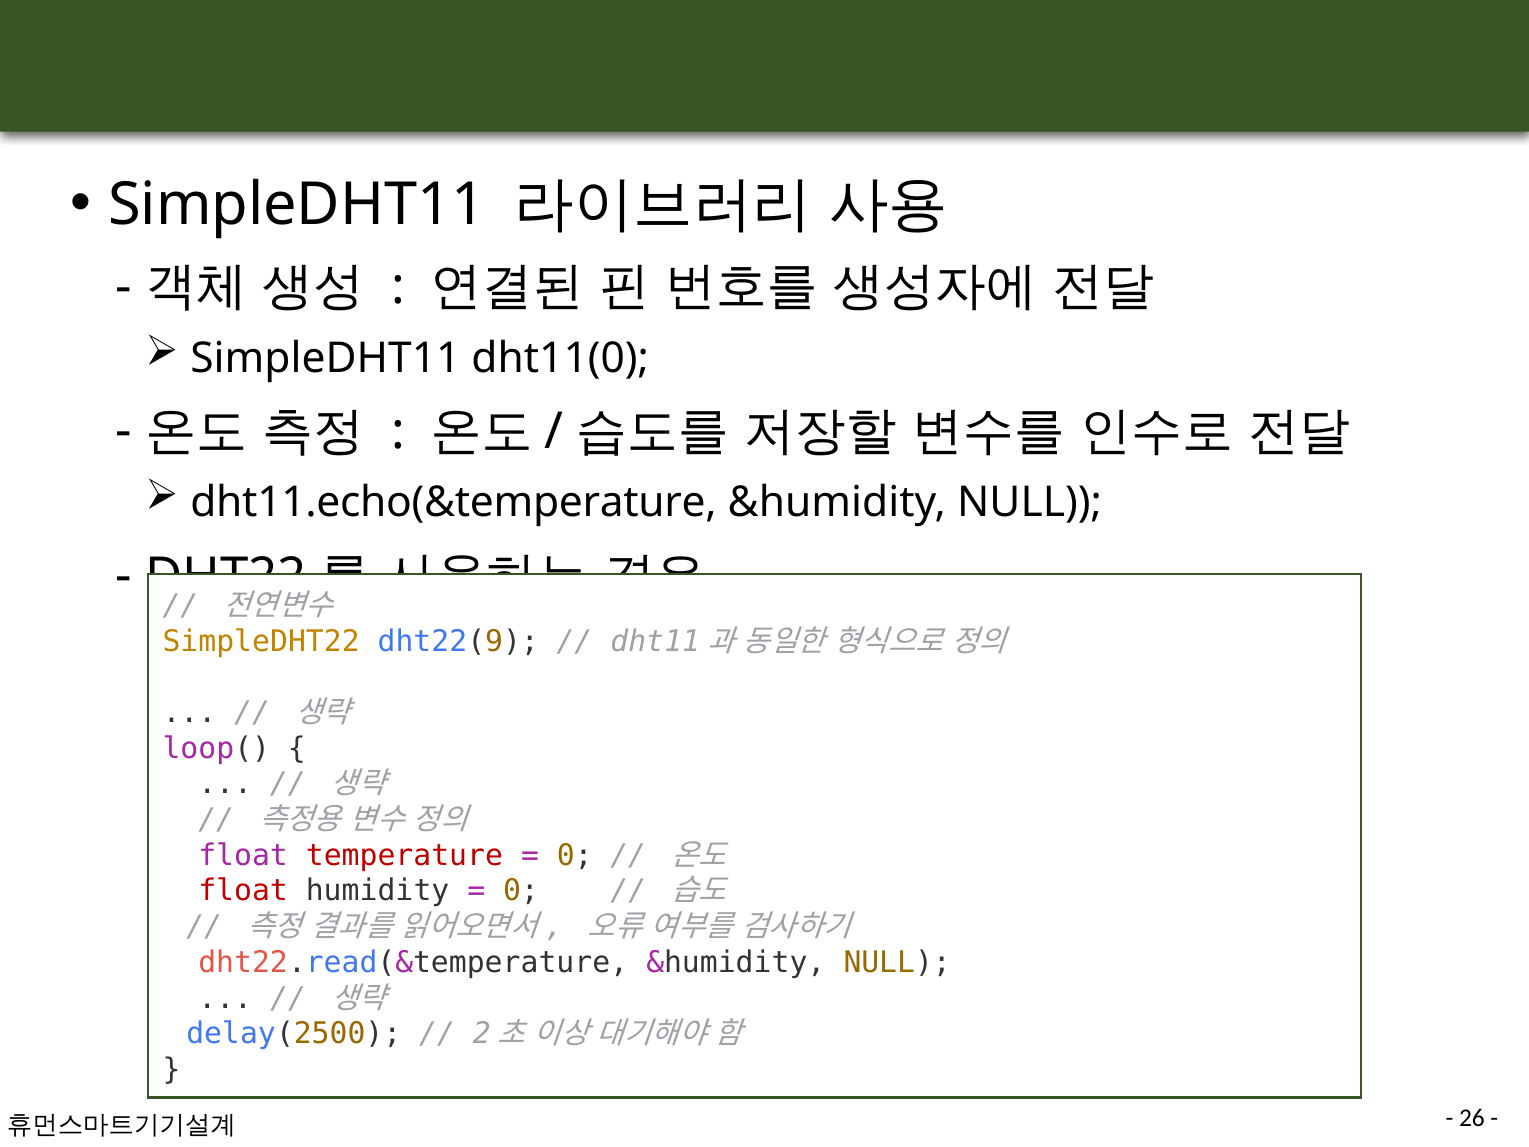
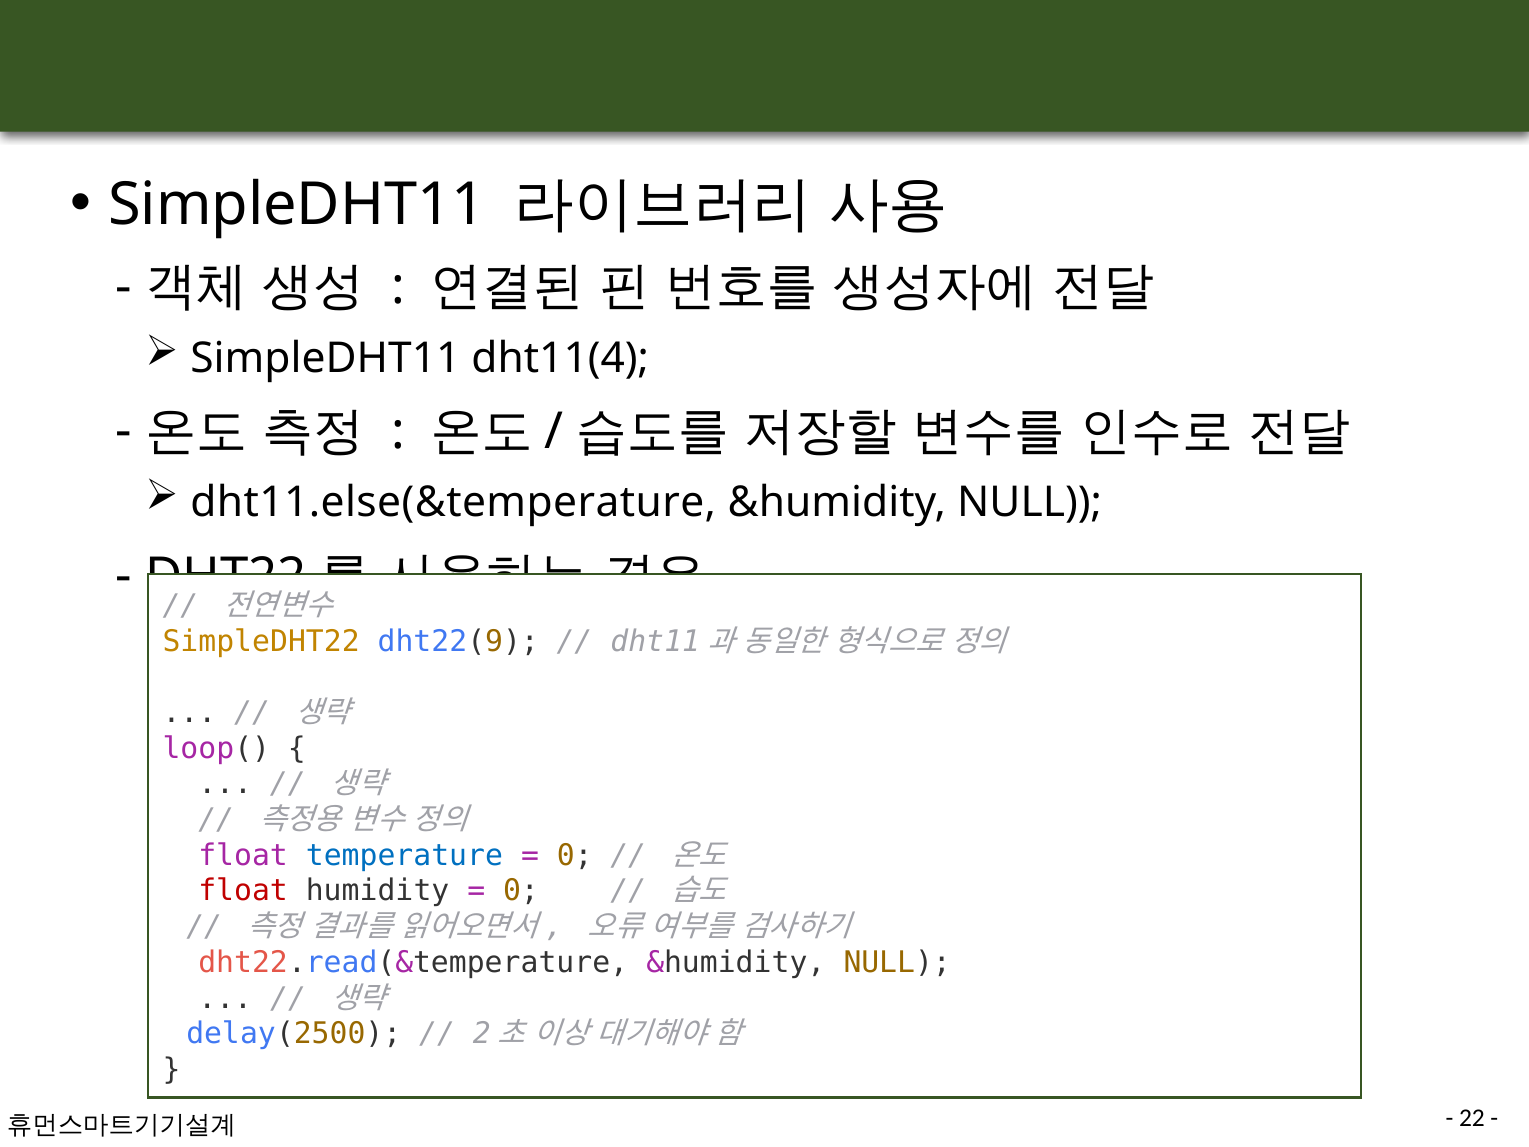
dht11(0: dht11(0 -> dht11(4 (560, 358)
dht11.echo(&temperature: dht11.echo(&temperature -> dht11.else(&temperature (453, 503)
temperature colour: red -> blue (404, 855)
26: 26 -> 22 (1472, 1117)
